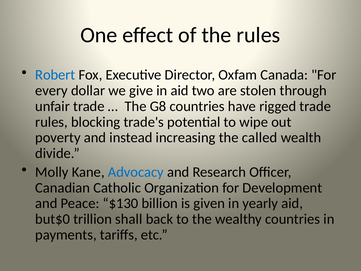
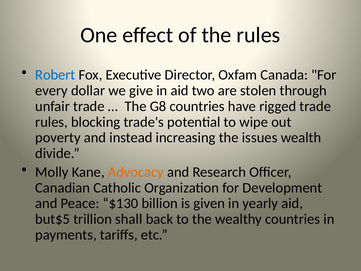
called: called -> issues (260, 138)
Advocacy colour: blue -> orange (136, 172)
but$0: but$0 -> but$5 (53, 219)
